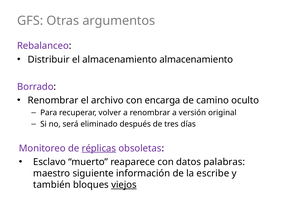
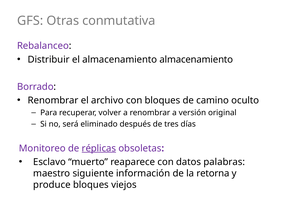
argumentos: argumentos -> conmutativa (119, 21)
con encarga: encarga -> bloques (162, 100)
escribe: escribe -> retorna (213, 173)
también: también -> produce (52, 185)
viejos underline: present -> none (124, 185)
